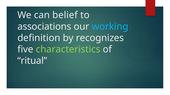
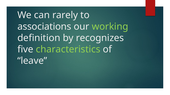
belief: belief -> rarely (65, 15)
working colour: light blue -> light green (110, 27)
ritual: ritual -> leave (32, 61)
